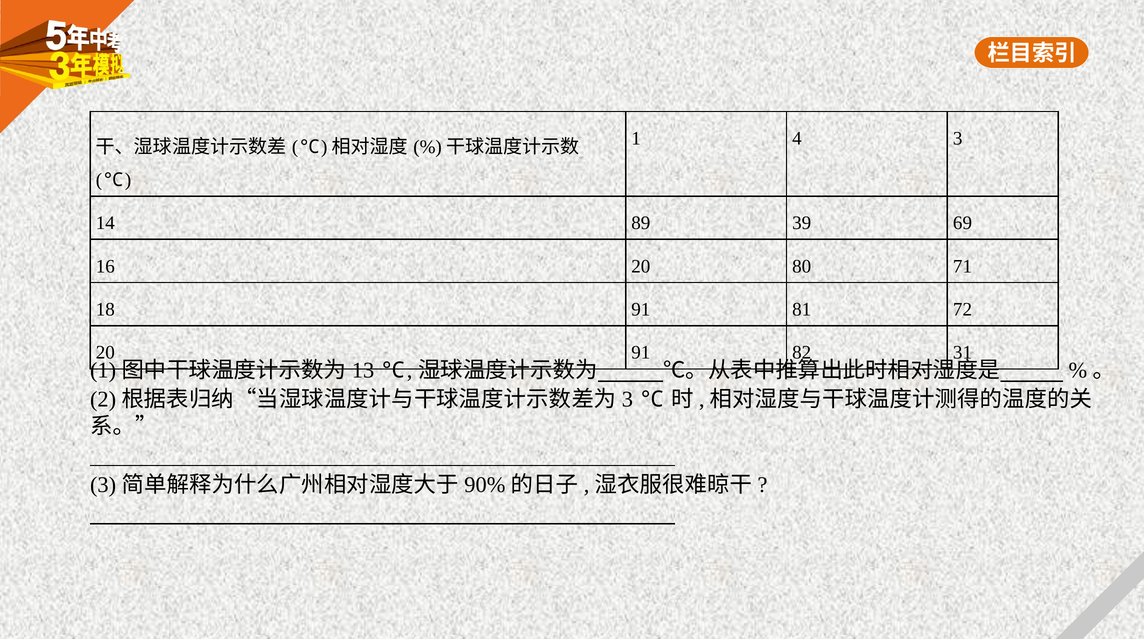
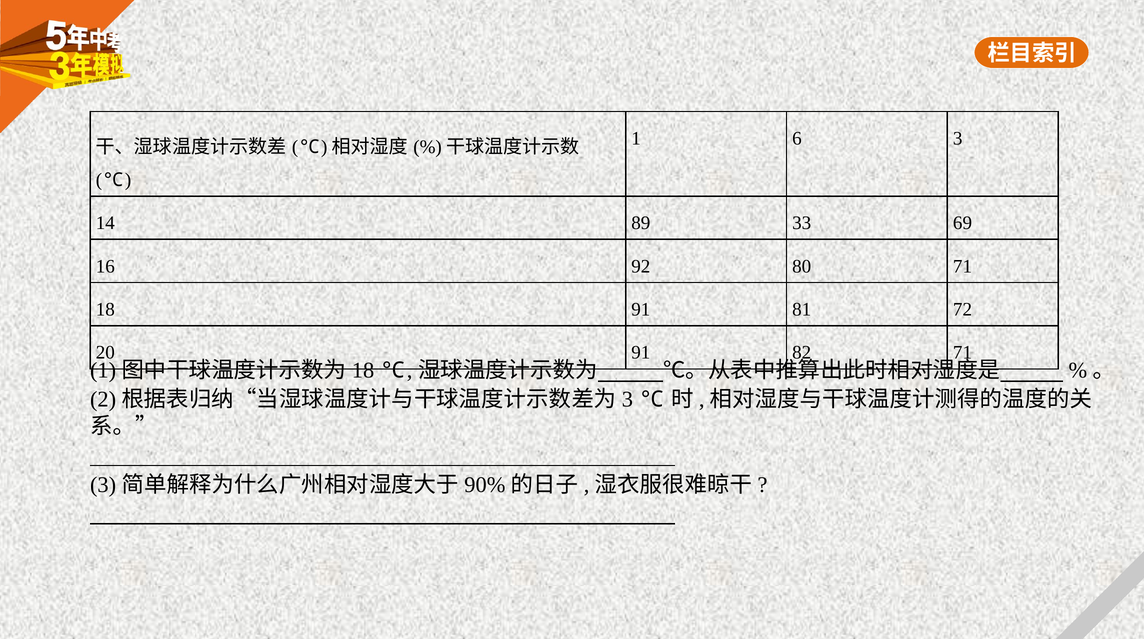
4: 4 -> 6 (797, 139)
39: 39 -> 33 (802, 223)
16 20: 20 -> 92 (641, 267)
82 31: 31 -> 71 (963, 353)
13: 13 -> 18 (363, 371)
